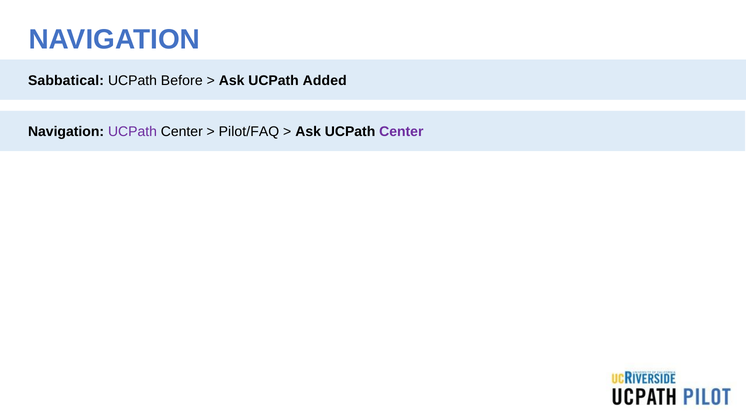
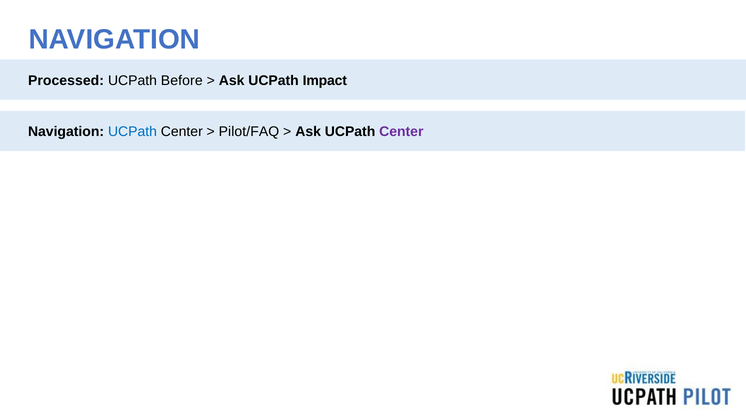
Sabbatical: Sabbatical -> Processed (66, 81)
Added: Added -> Impact (325, 81)
UCPath colour: purple -> blue (132, 132)
